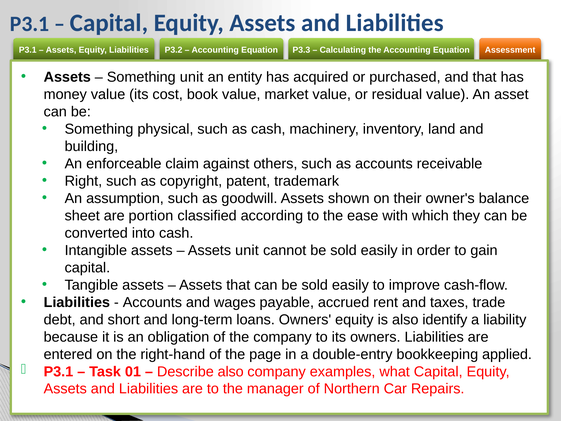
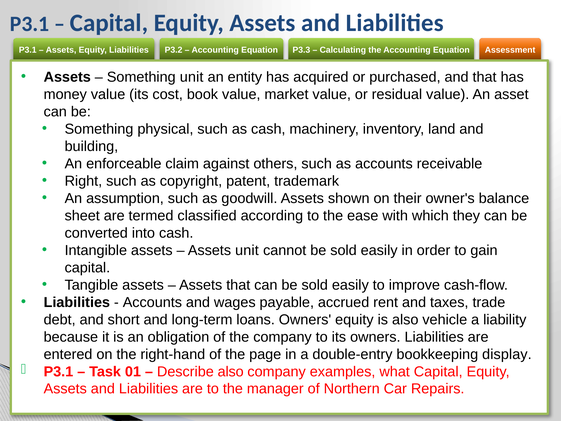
portion: portion -> termed (151, 216)
identify: identify -> vehicle (445, 319)
applied: applied -> display (507, 354)
